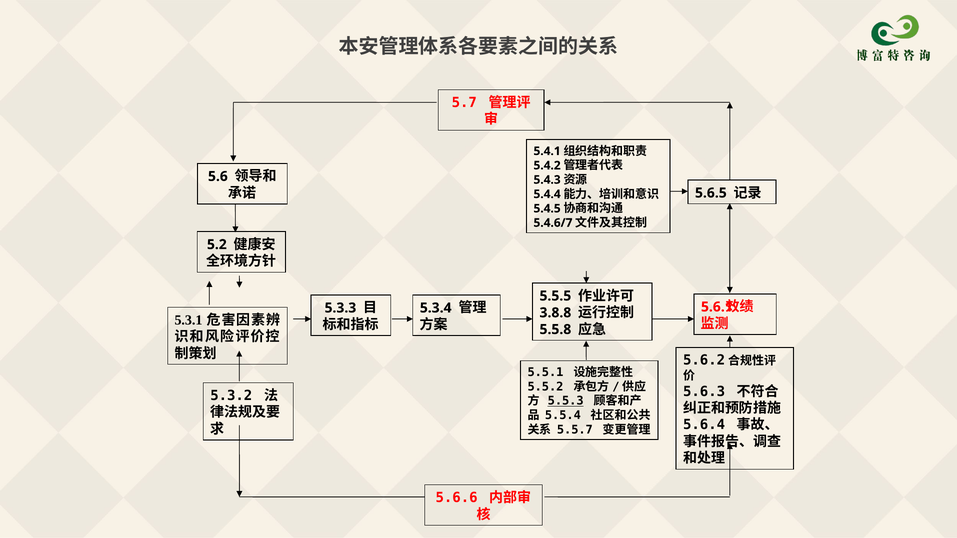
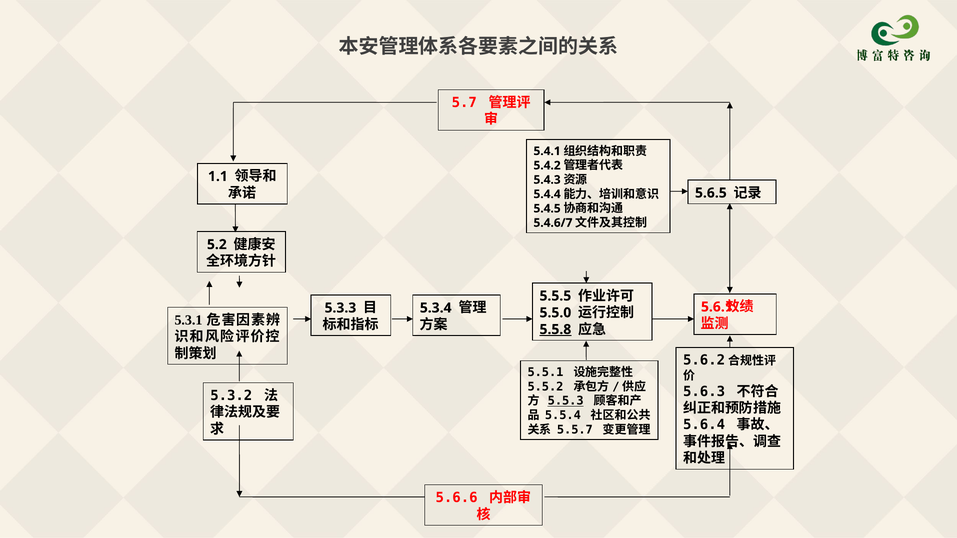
5.6: 5.6 -> 1.1 (218, 176)
3.8.8: 3.8.8 -> 5.5.0 (555, 313)
5.5.8 underline: none -> present (555, 330)
